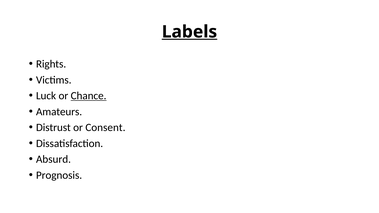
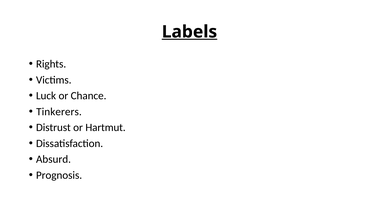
Chance underline: present -> none (89, 96)
Amateurs: Amateurs -> Tinkerers (59, 112)
Consent: Consent -> Hartmut (106, 128)
